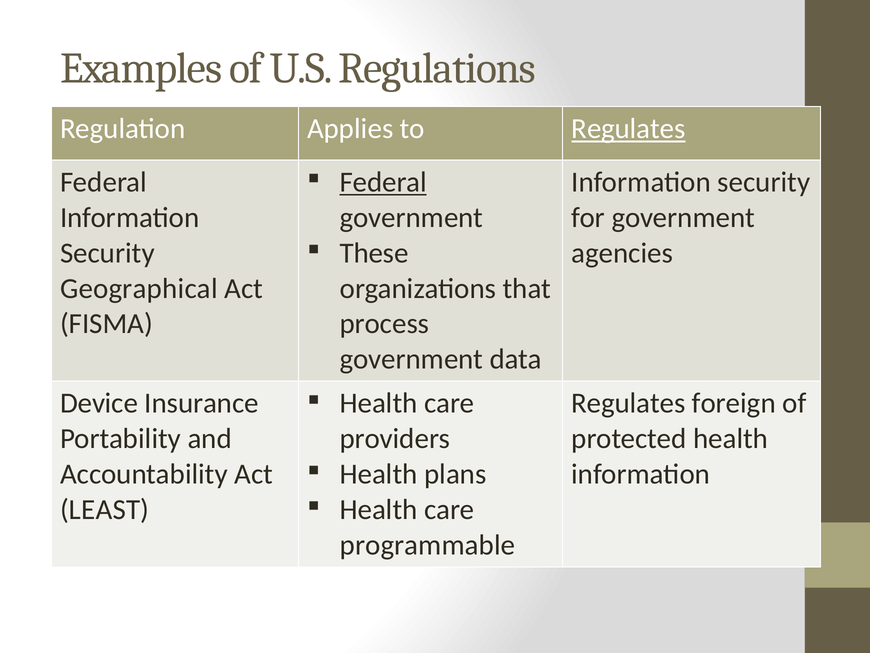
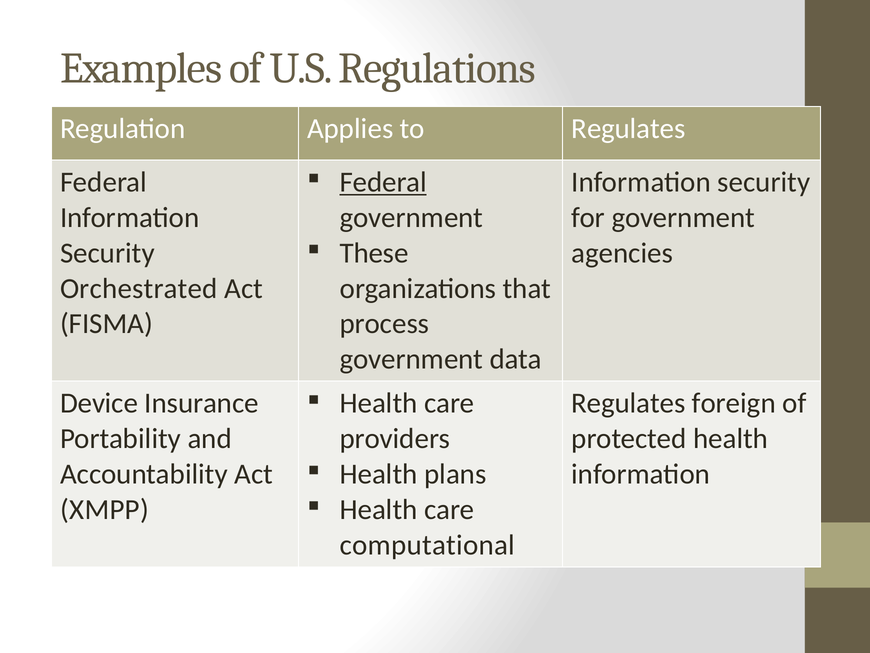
Regulates underline: present -> none (628, 129)
Geographical: Geographical -> Orchestrated (139, 288)
LEAST: LEAST -> XMPP (105, 509)
programmable: programmable -> computational (427, 545)
